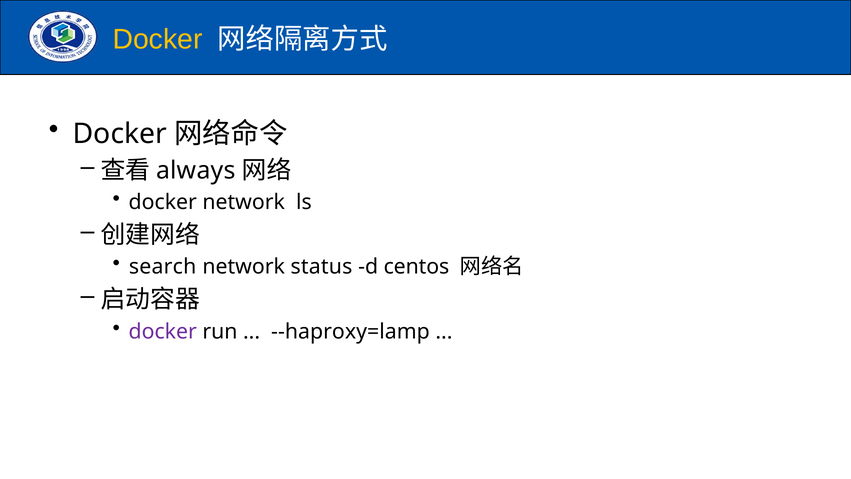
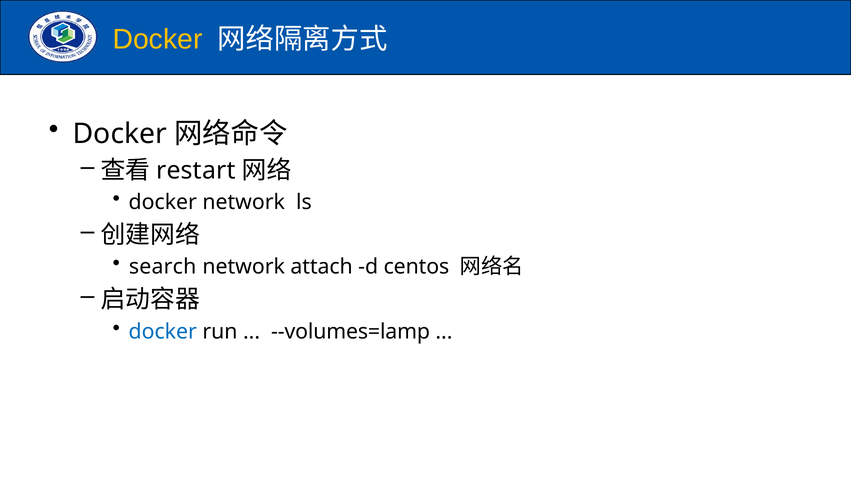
always: always -> restart (196, 170)
status: status -> attach (322, 267)
docker colour: purple -> blue (163, 331)
--haproxy=lamp: --haproxy=lamp -> --volumes=lamp (351, 331)
